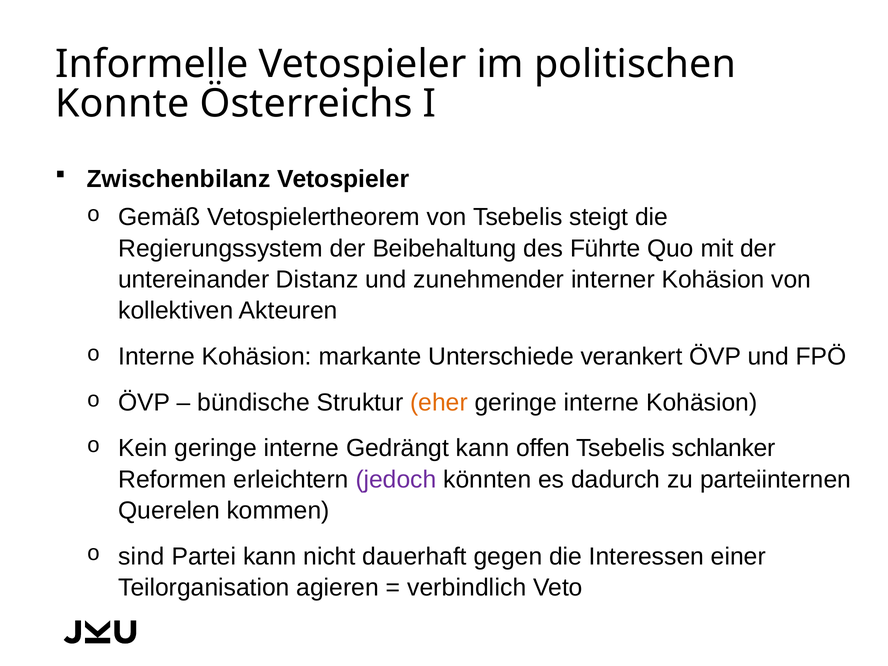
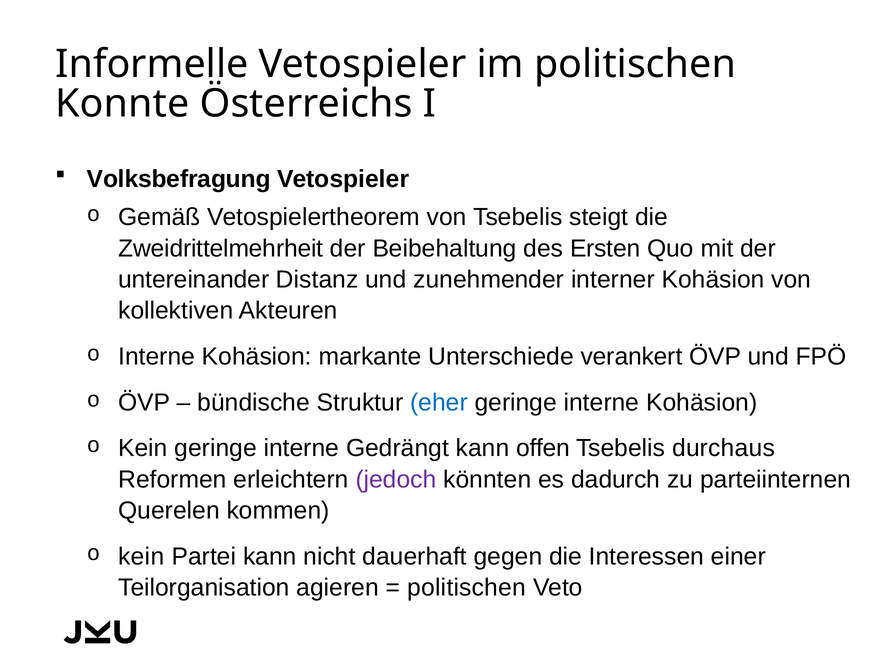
Zwischenbilanz: Zwischenbilanz -> Volksbefragung (179, 179)
Regierungssystem: Regierungssystem -> Zweidrittelmehrheit (221, 248)
Führte: Führte -> Ersten (605, 248)
eher colour: orange -> blue (439, 402)
schlanker: schlanker -> durchaus (724, 448)
sind: sind -> kein (141, 556)
verbindlich: verbindlich -> politischen (467, 587)
